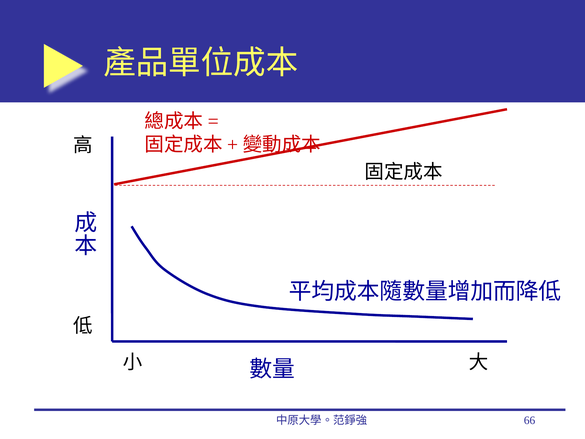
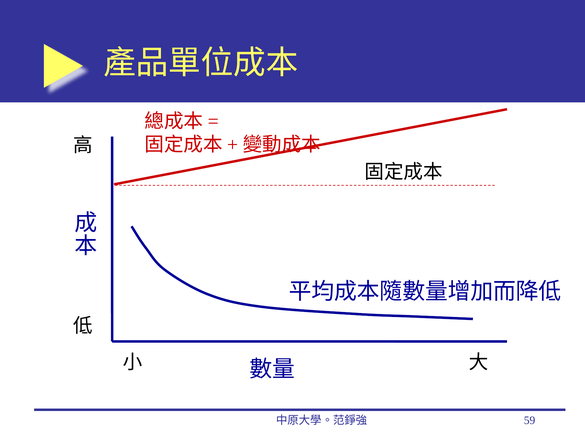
66: 66 -> 59 (530, 420)
